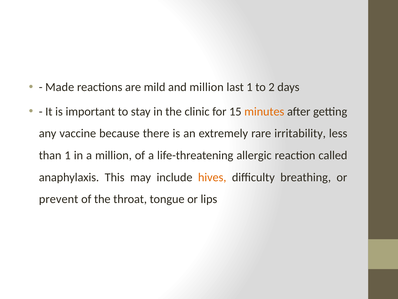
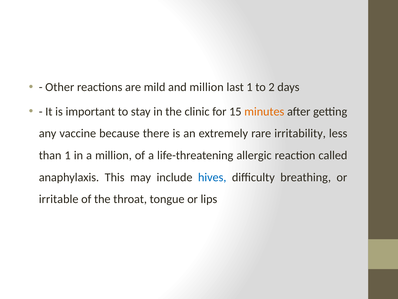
Made: Made -> Other (60, 87)
hives colour: orange -> blue (212, 177)
prevent: prevent -> irritable (59, 199)
